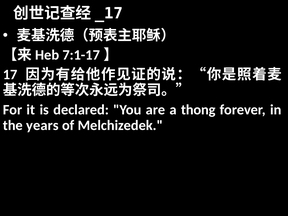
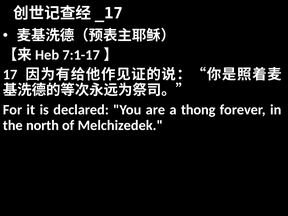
years: years -> north (42, 125)
